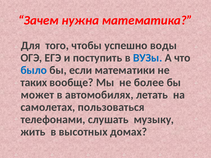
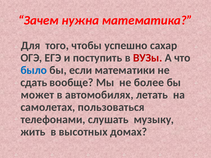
воды: воды -> сахар (164, 46)
ВУЗы colour: blue -> red (148, 58)
таких: таких -> сдать (34, 83)
